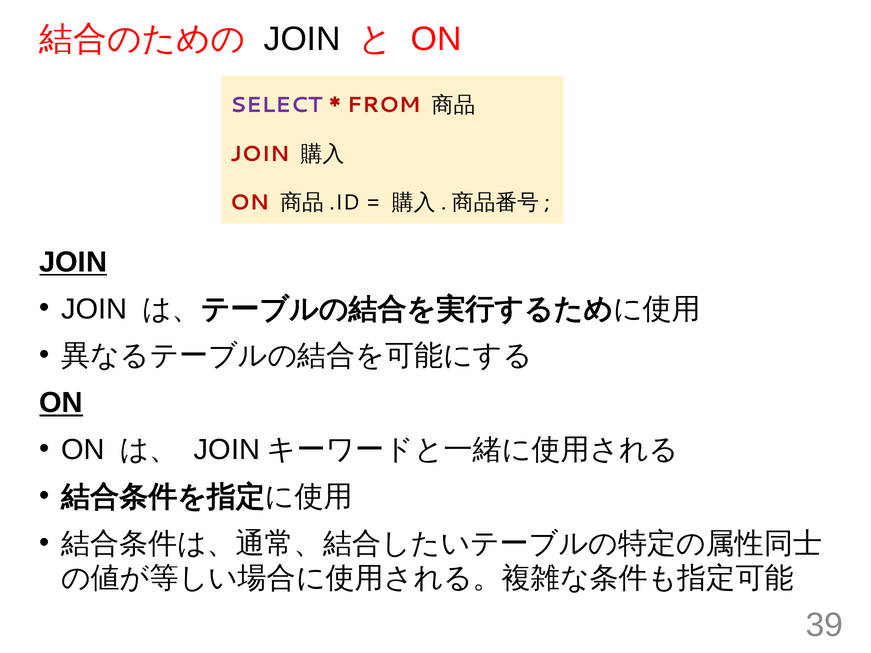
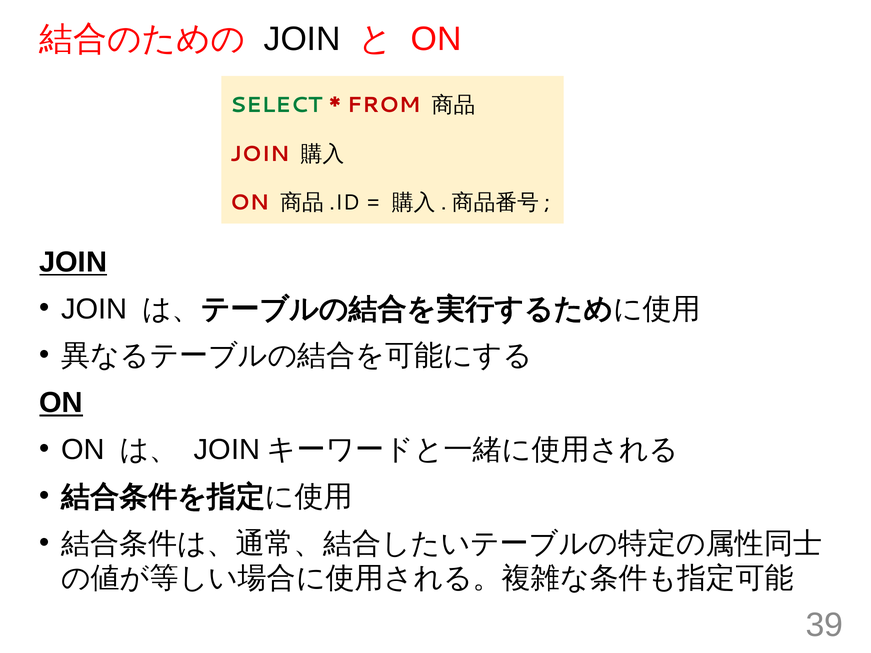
SELECT colour: purple -> green (276, 105)
